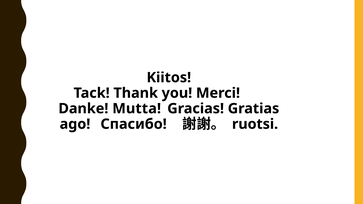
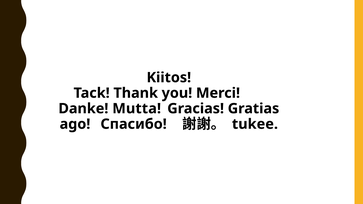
ruotsi: ruotsi -> tukee (255, 124)
